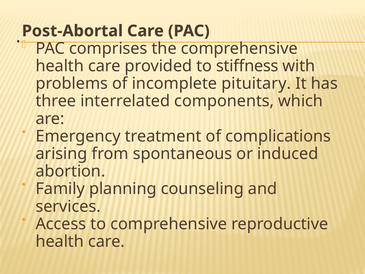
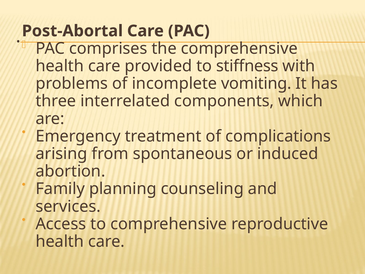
pituitary: pituitary -> vomiting (256, 84)
